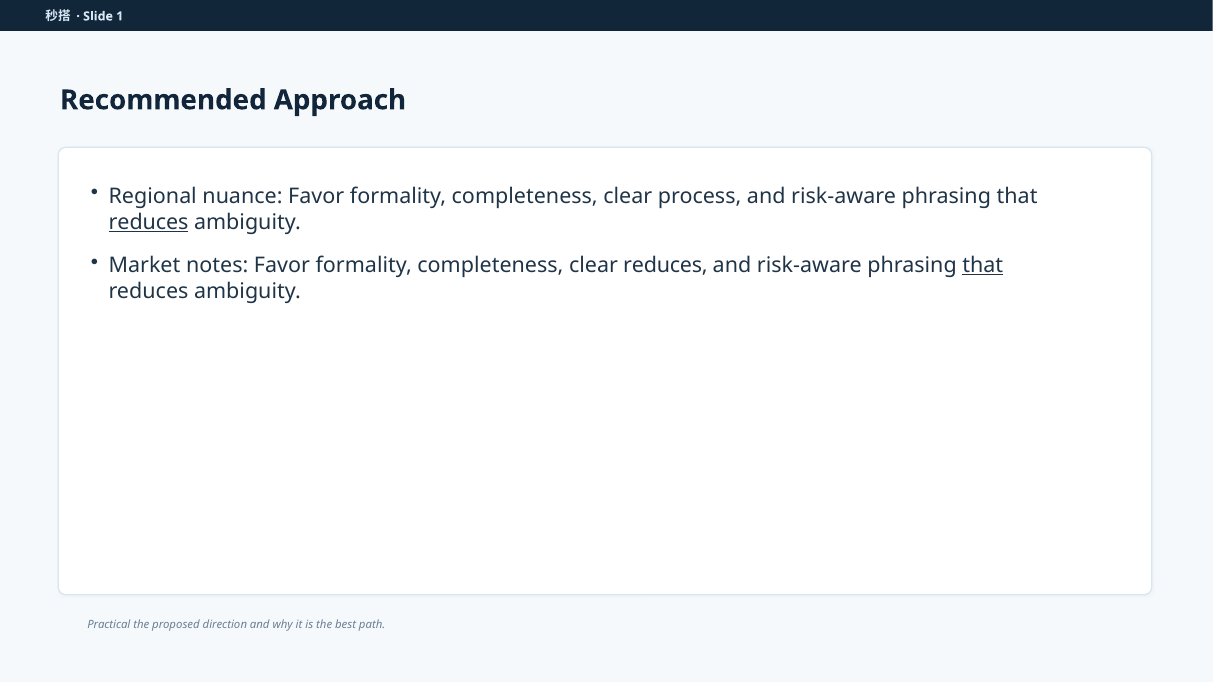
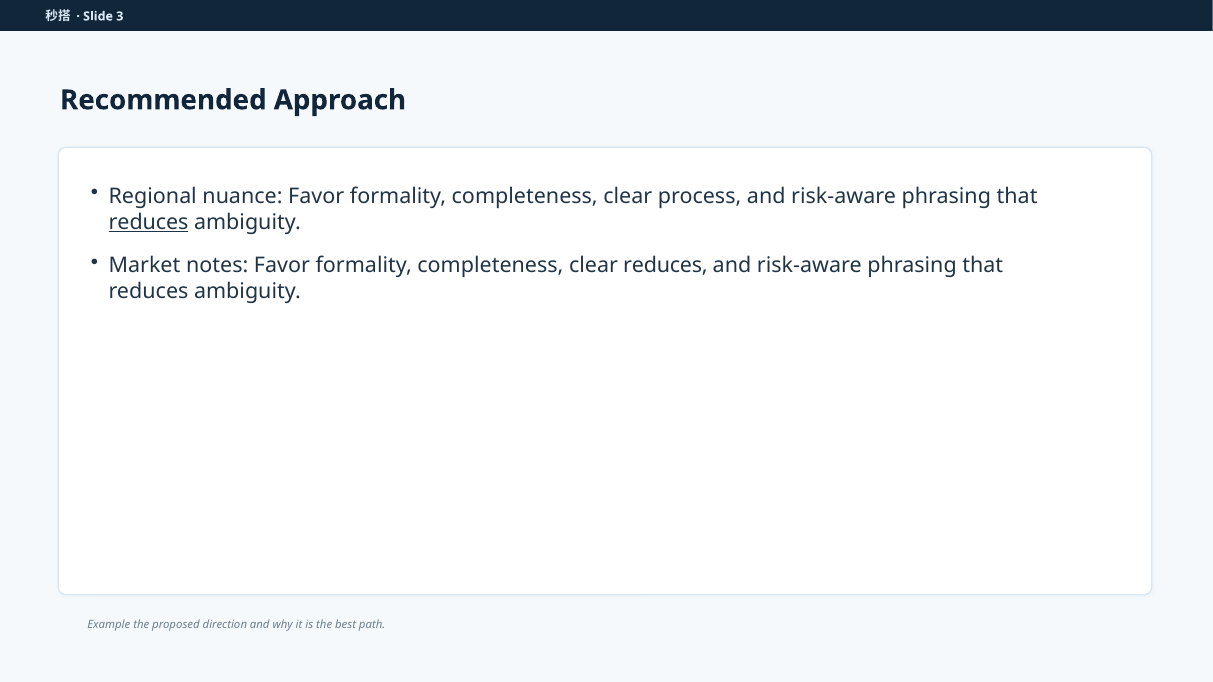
1: 1 -> 3 (120, 16)
that underline: present -> none (983, 266)
Practical: Practical -> Example (109, 625)
